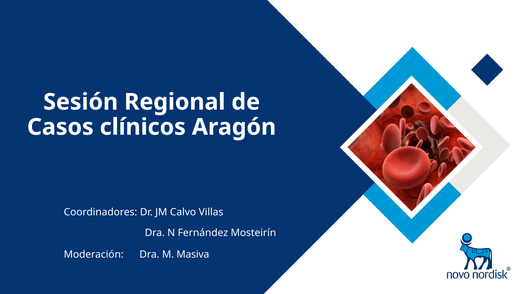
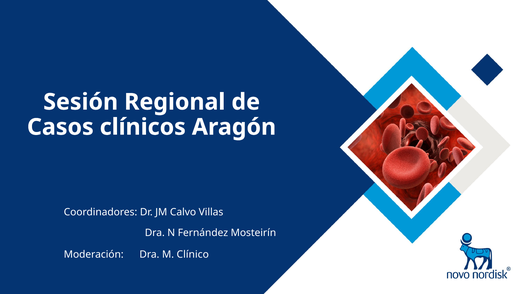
Masiva: Masiva -> Clínico (193, 255)
